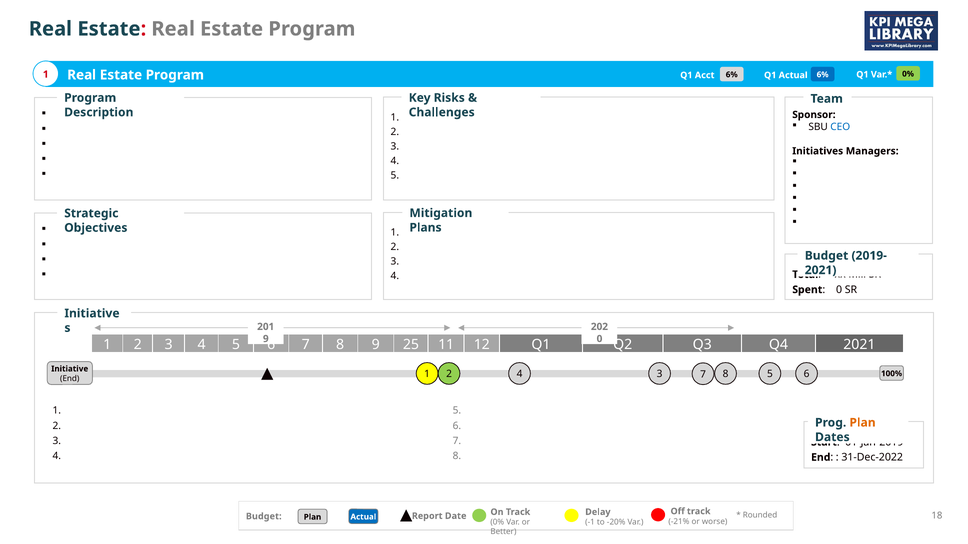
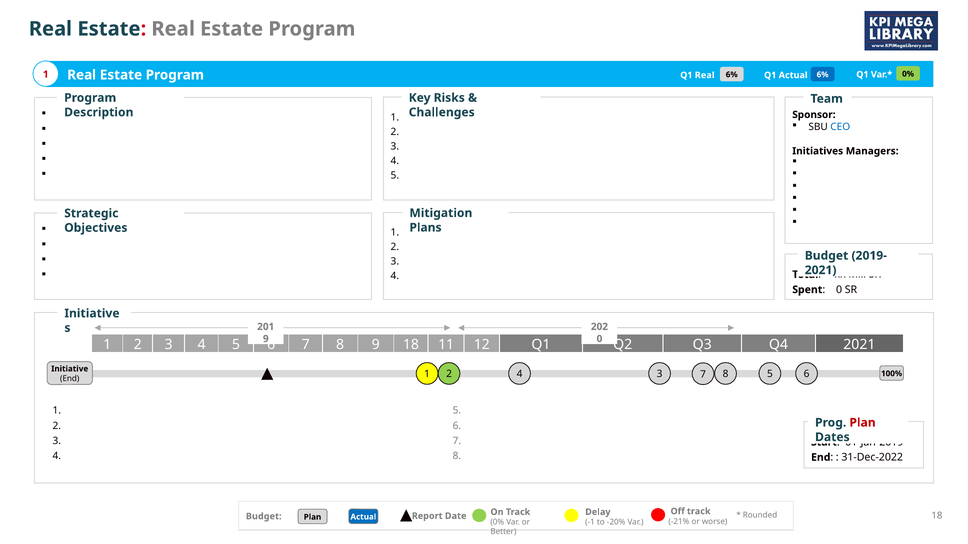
Q1 Acct: Acct -> Real (705, 75)
9 25: 25 -> 18 (411, 345)
Plan colour: orange -> red (863, 423)
